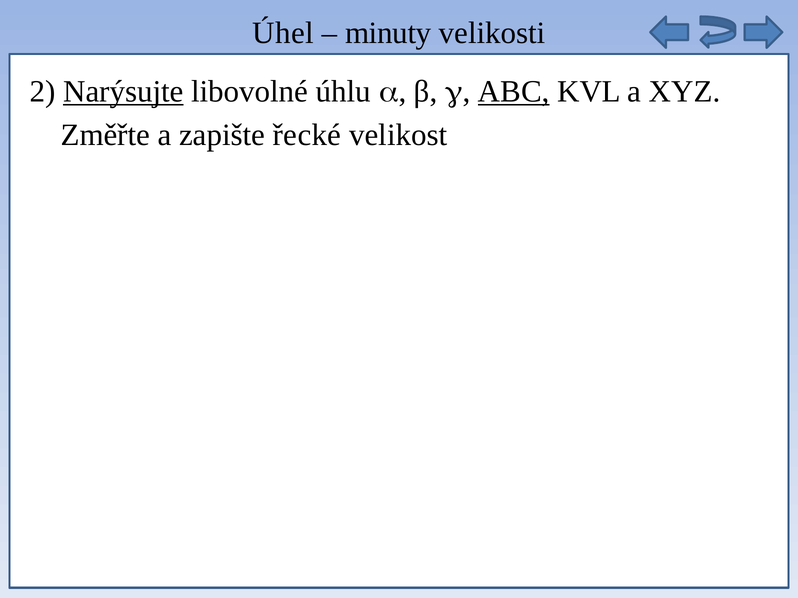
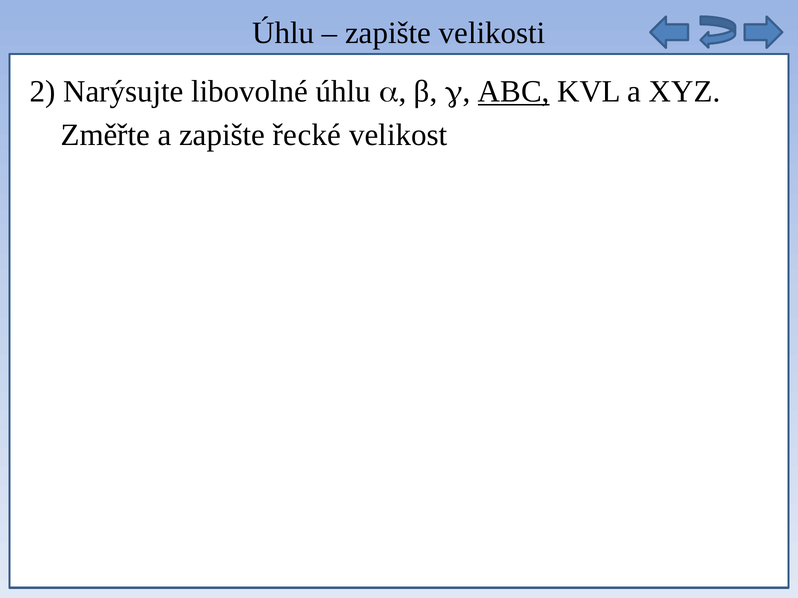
Úhel: Úhel -> Úhlu (283, 33)
minuty: minuty -> zapište (388, 33)
Narýsujte underline: present -> none (123, 91)
